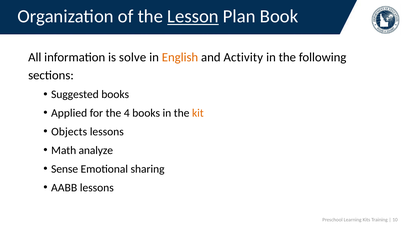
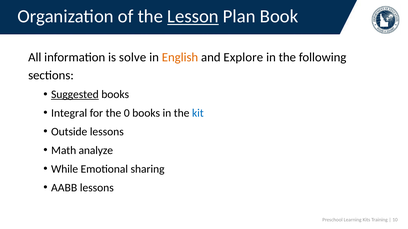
Activity: Activity -> Explore (243, 58)
Suggested underline: none -> present (75, 95)
Applied: Applied -> Integral (69, 113)
4: 4 -> 0 (127, 113)
kit colour: orange -> blue (198, 113)
Objects: Objects -> Outside (69, 132)
Sense: Sense -> While (65, 169)
